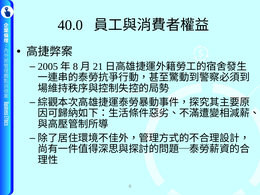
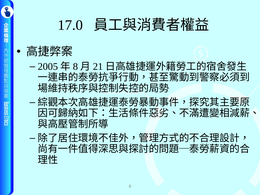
40.0: 40.0 -> 17.0 (70, 25)
